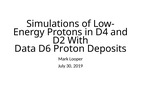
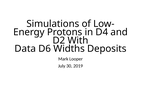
Proton: Proton -> Widths (69, 49)
